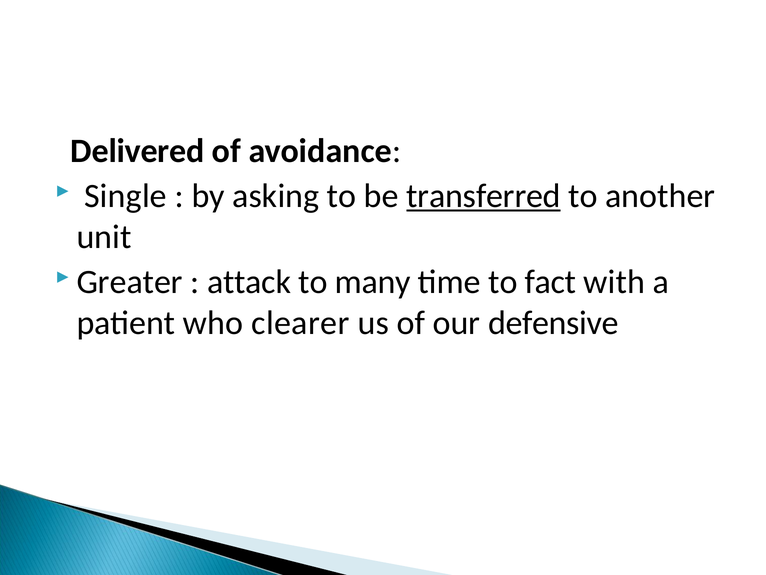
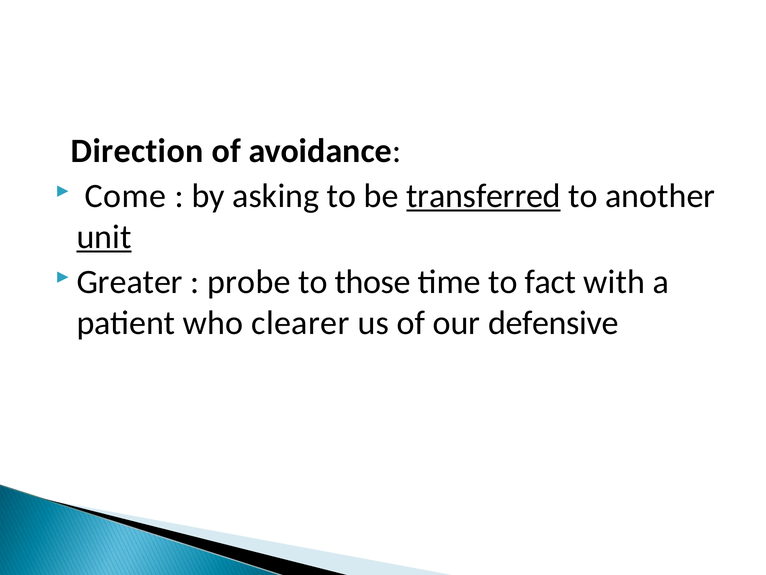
Delivered: Delivered -> Direction (137, 151)
Single: Single -> Come (125, 196)
unit underline: none -> present (104, 237)
attack: attack -> probe (249, 282)
many: many -> those (373, 282)
